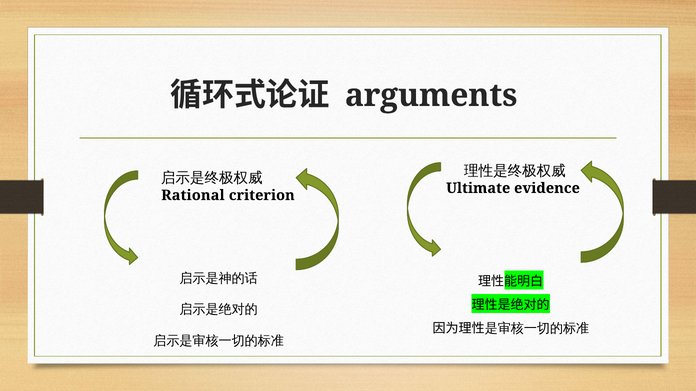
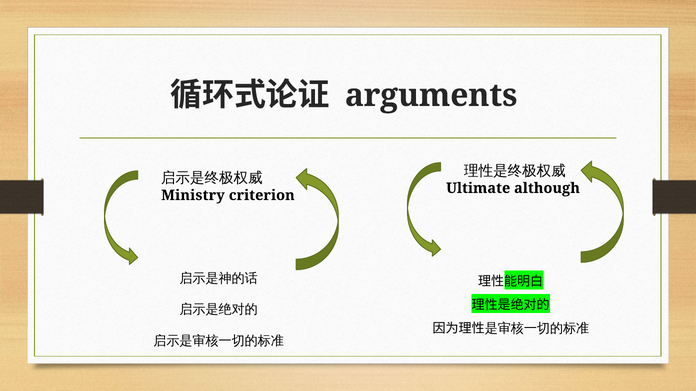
evidence: evidence -> although (547, 188)
Rational: Rational -> Ministry (193, 196)
